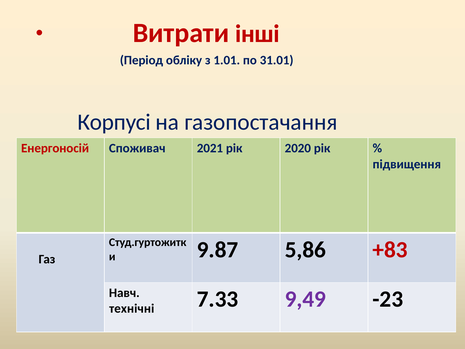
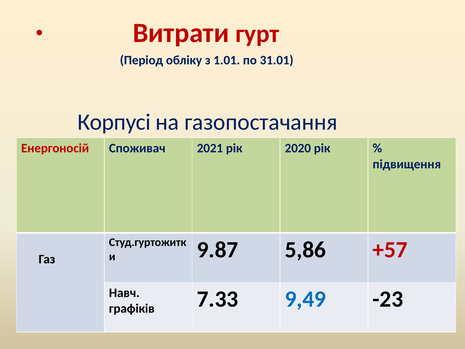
інші: інші -> гурт (257, 34)
+83: +83 -> +57 (390, 250)
технічні: технічні -> графіків (132, 308)
9,49 colour: purple -> blue (305, 299)
